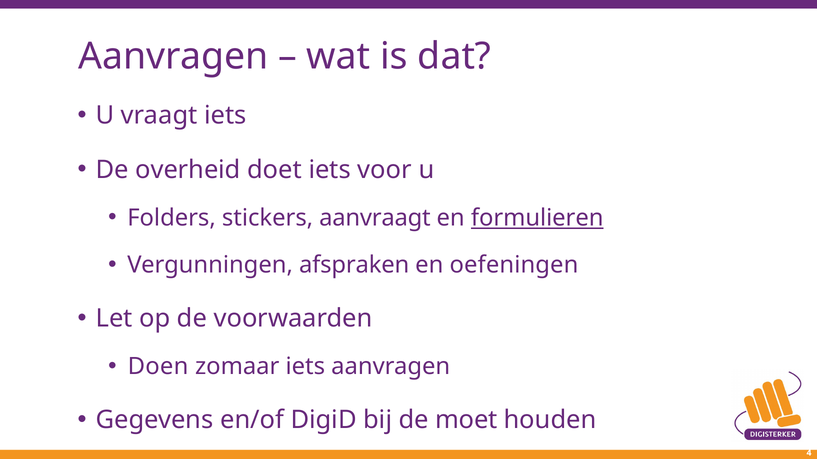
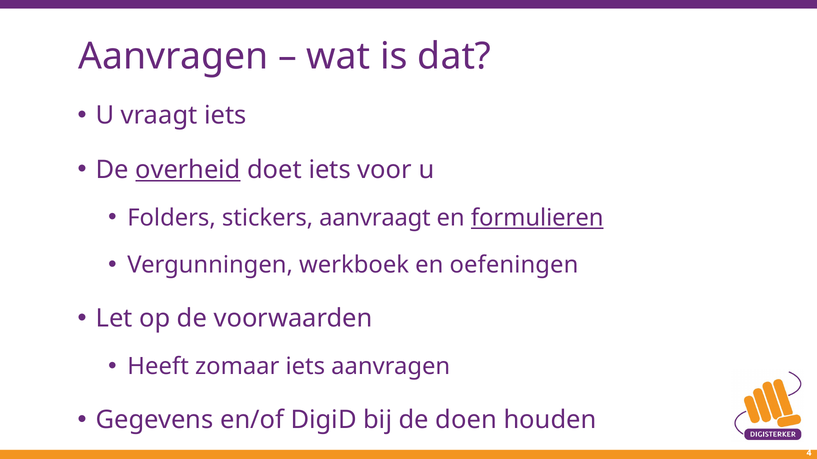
overheid underline: none -> present (188, 170)
afspraken: afspraken -> werkboek (354, 265)
Doen: Doen -> Heeft (158, 367)
moet: moet -> doen (466, 421)
